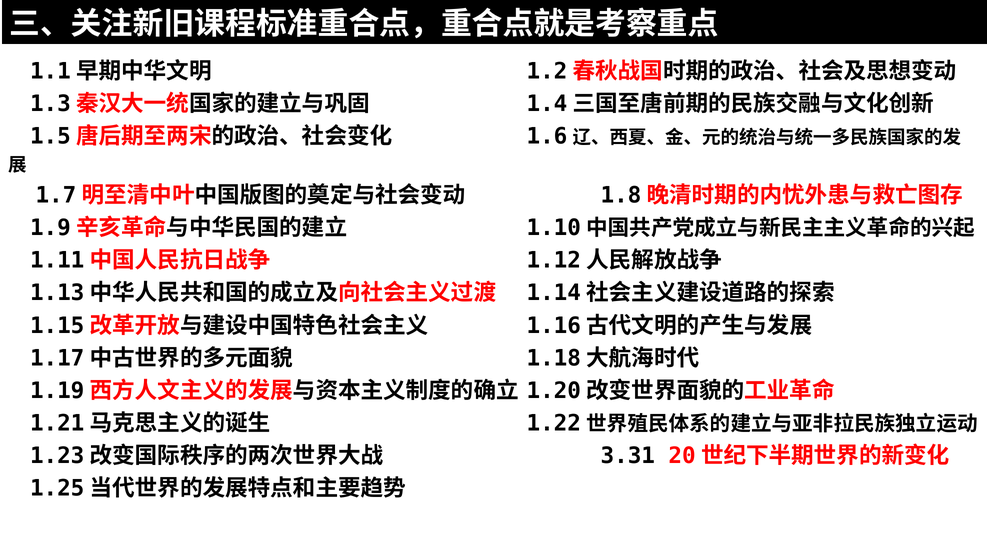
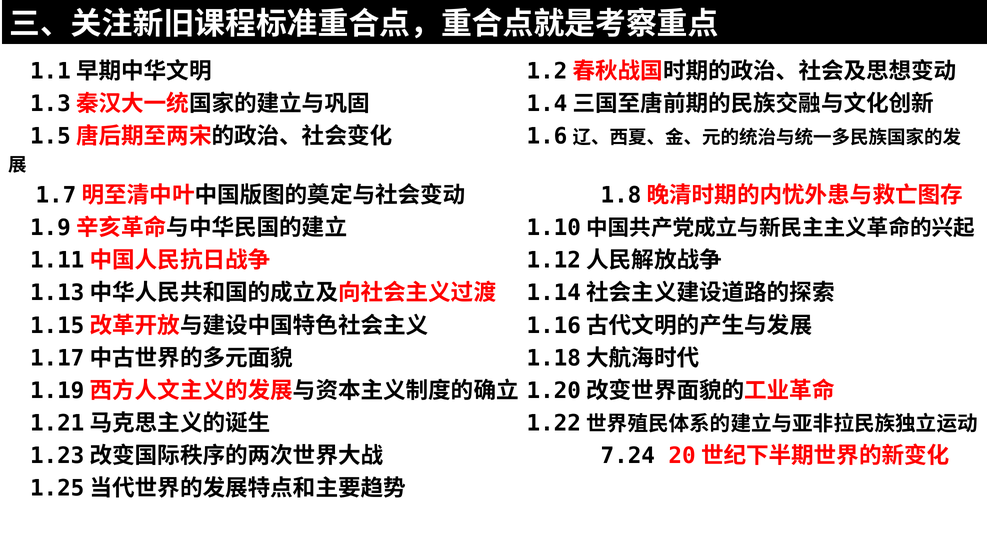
3.31: 3.31 -> 7.24 (628, 456)
